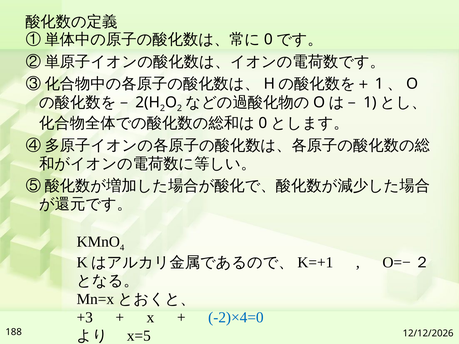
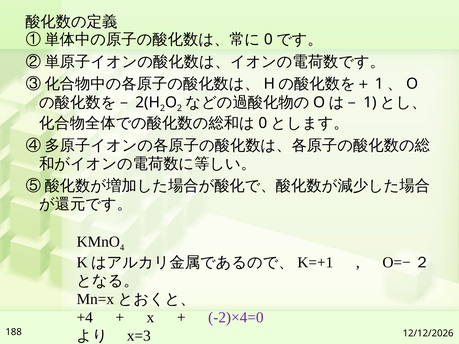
+3: +3 -> +4 (85, 318)
-2)×4=0 colour: blue -> purple (236, 318)
x=5: x=5 -> x=3 (139, 336)
